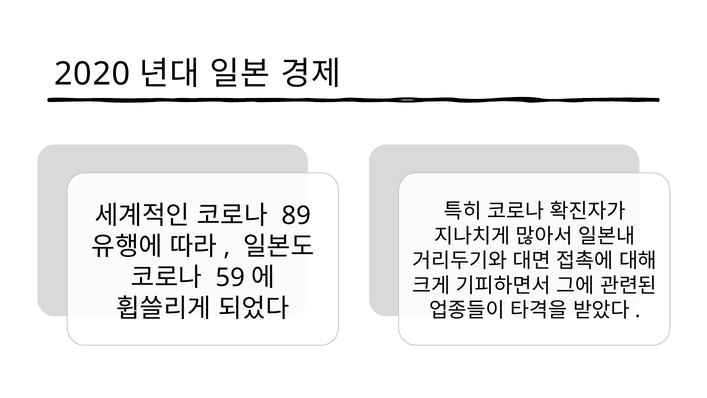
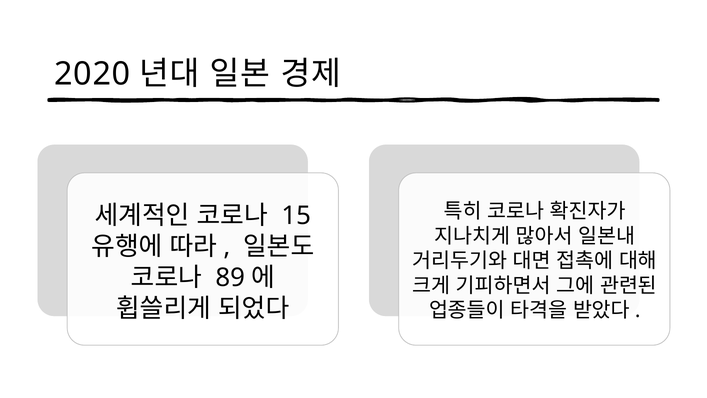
89: 89 -> 15 (296, 216)
59: 59 -> 89 (230, 277)
